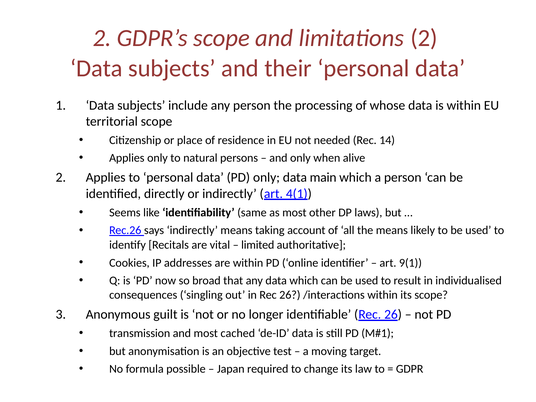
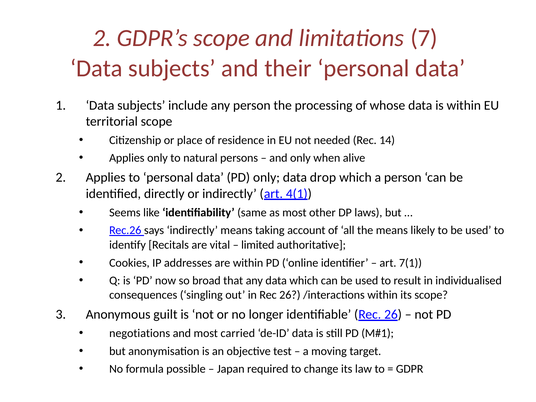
limitations 2: 2 -> 7 (424, 38)
main: main -> drop (323, 178)
9(1: 9(1 -> 7(1 (410, 263)
transmission: transmission -> negotiations (140, 333)
cached: cached -> carried (238, 333)
